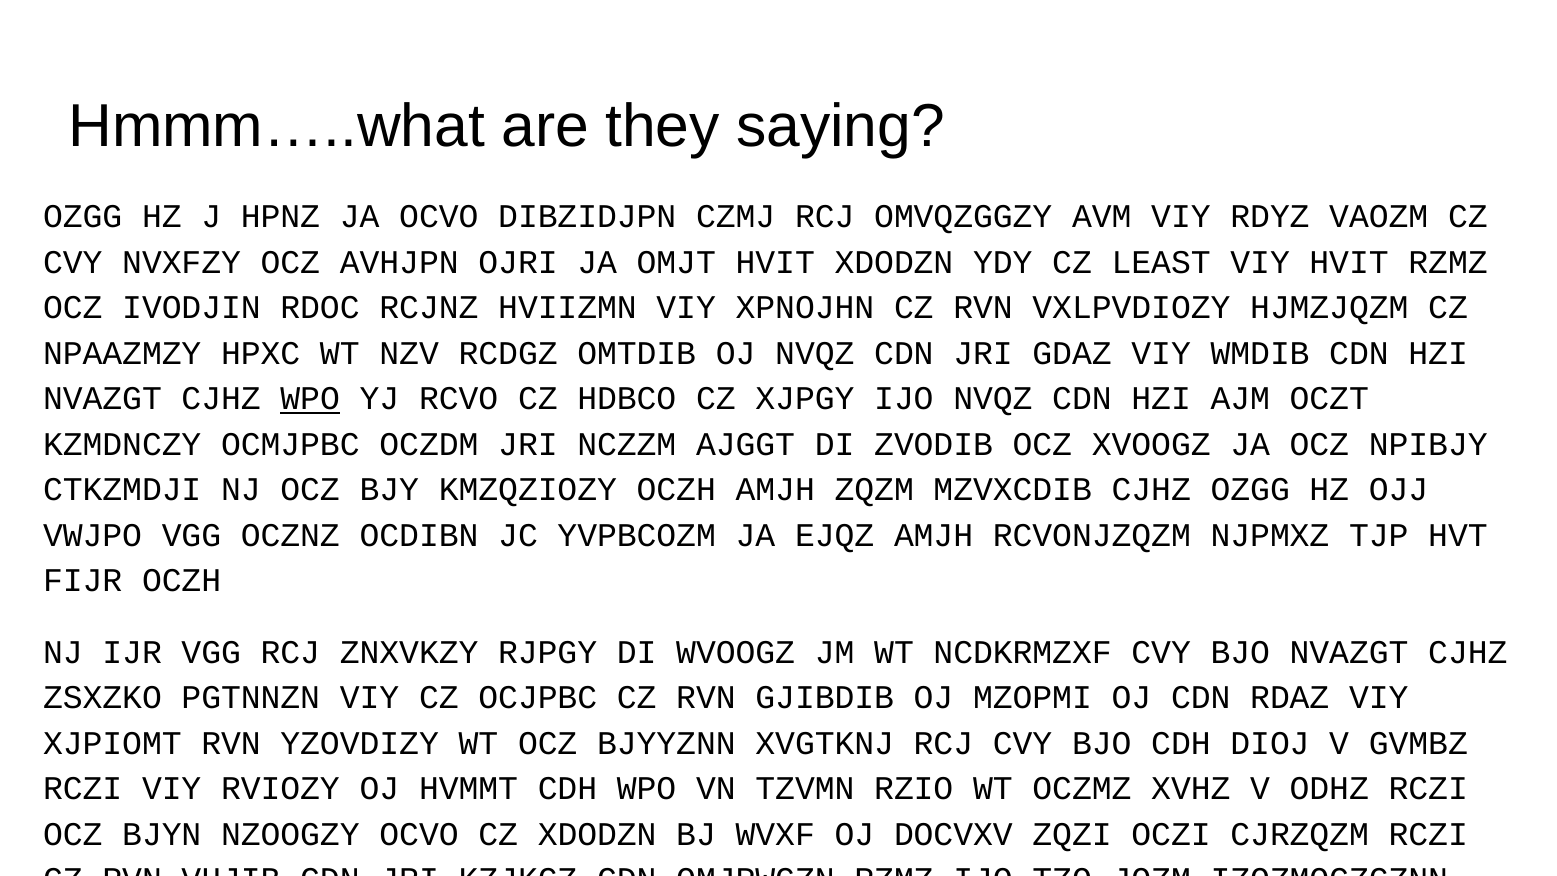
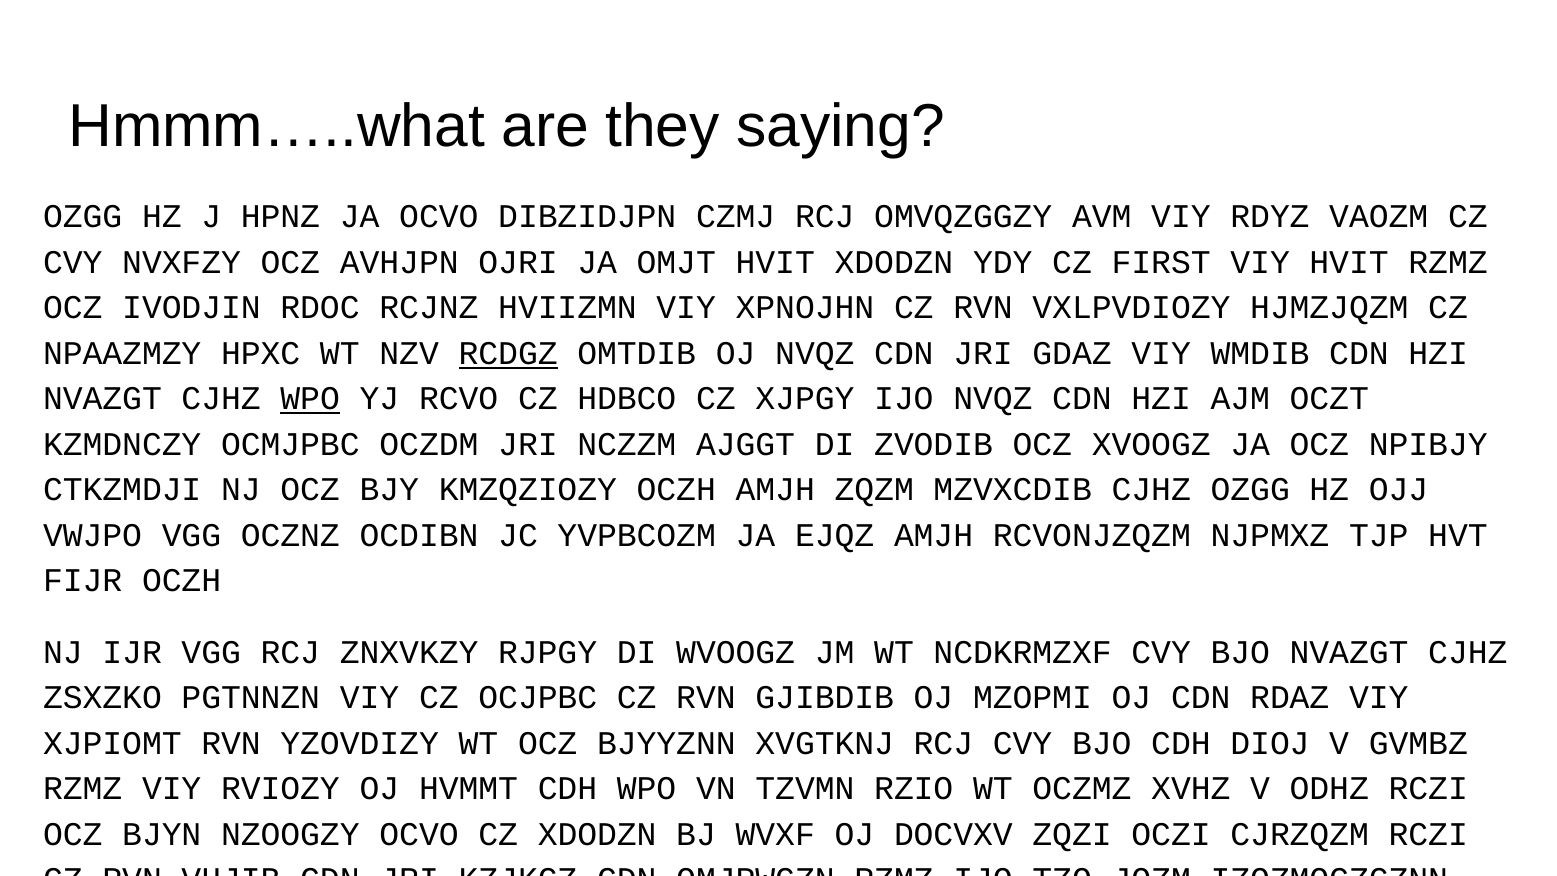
LEAST: LEAST -> FIRST (1161, 262)
RCDGZ underline: none -> present (508, 353)
RCZI: RCZI -> RZMZ (83, 789)
